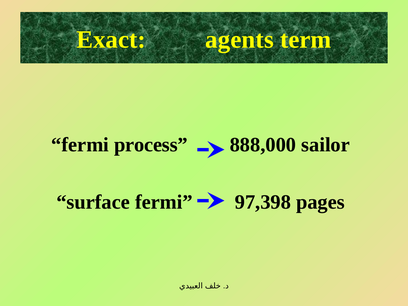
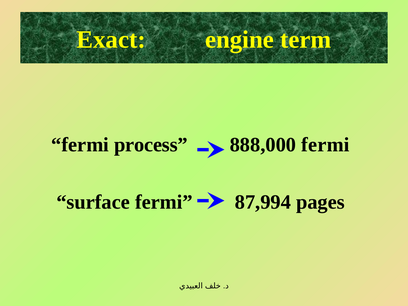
agents: agents -> engine (240, 39)
888,000 sailor: sailor -> fermi (325, 145)
97,398: 97,398 -> 87,994 (263, 202)
